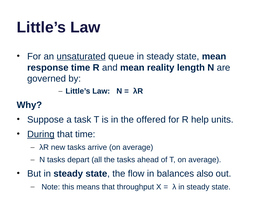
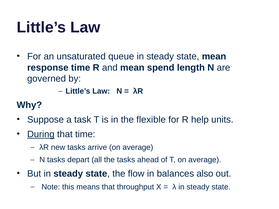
unsaturated underline: present -> none (81, 56)
reality: reality -> spend (161, 68)
offered: offered -> flexible (151, 120)
